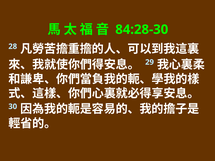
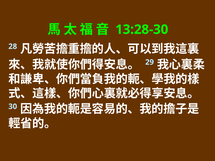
84:28-30: 84:28-30 -> 13:28-30 (142, 30)
